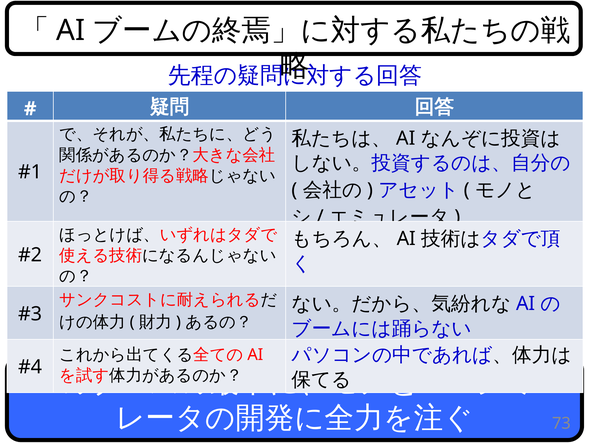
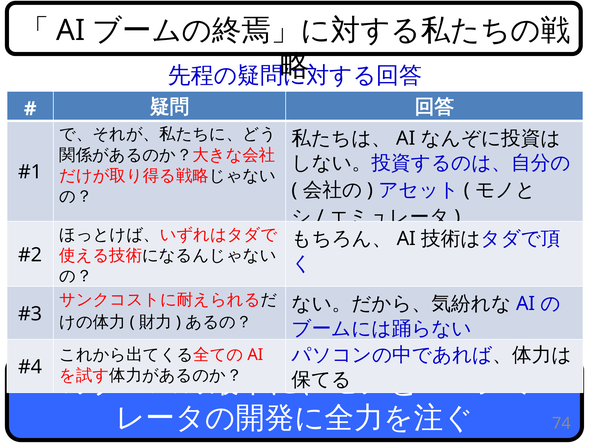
73: 73 -> 74 (561, 423)
